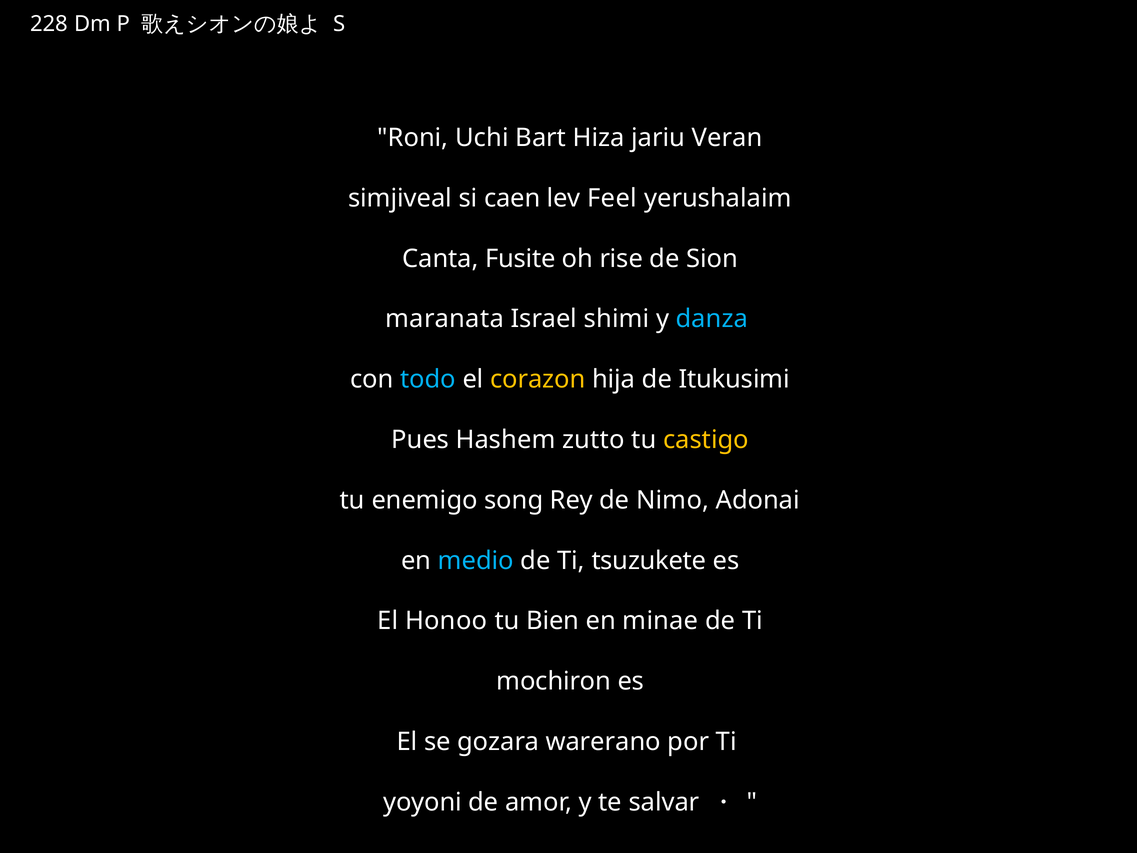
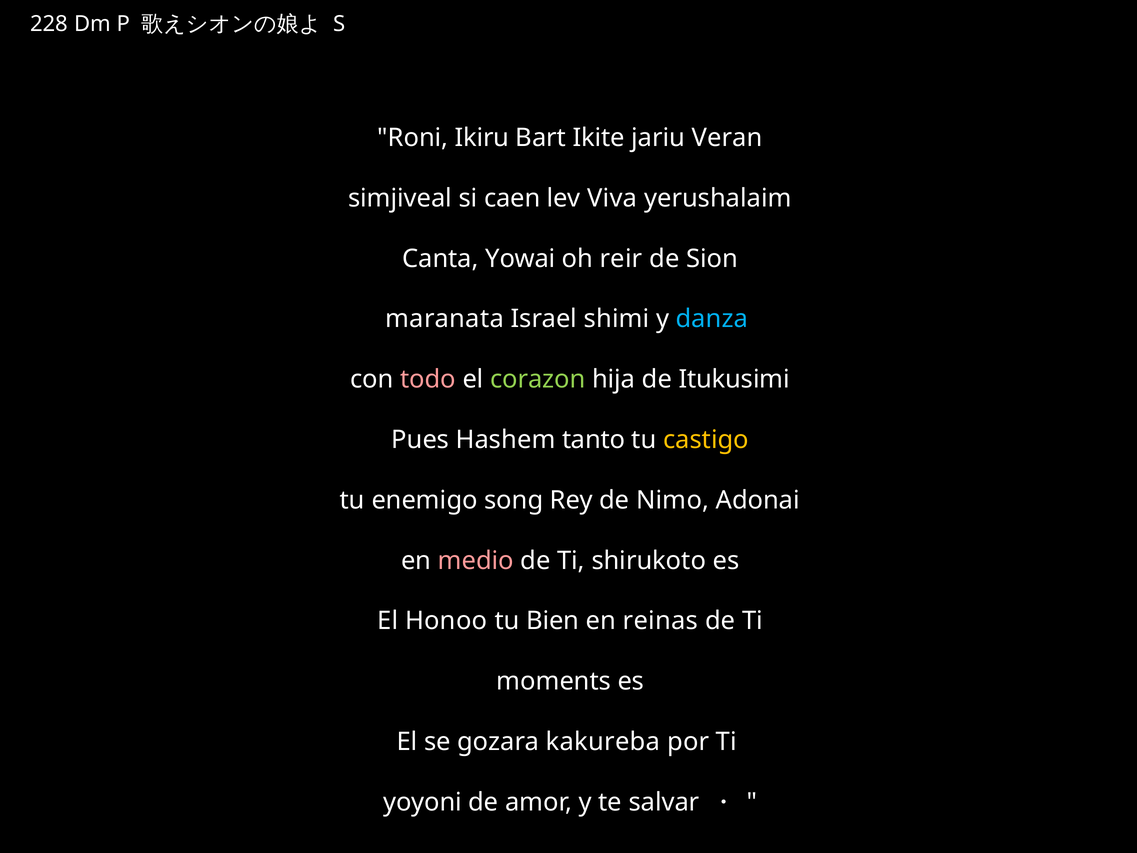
Uchi: Uchi -> Ikiru (482, 138)
Hiza: Hiza -> Ikite (599, 138)
Feel: Feel -> Viva (612, 198)
Fusite: Fusite -> Yowai (520, 259)
rise: rise -> reir (621, 259)
todo colour: light blue -> pink (428, 379)
corazon colour: yellow -> light green (538, 379)
zutto: zutto -> tanto (594, 440)
medio colour: light blue -> pink (476, 560)
tsuzukete: tsuzukete -> shirukoto (649, 560)
minae: minae -> reinas (660, 621)
mochiron: mochiron -> moments (554, 681)
warerano: warerano -> kakureba (603, 742)
